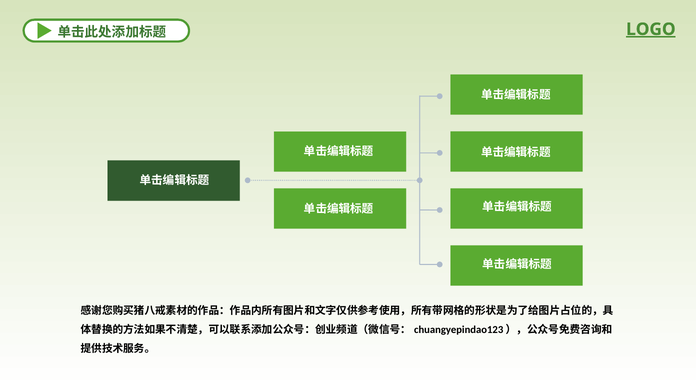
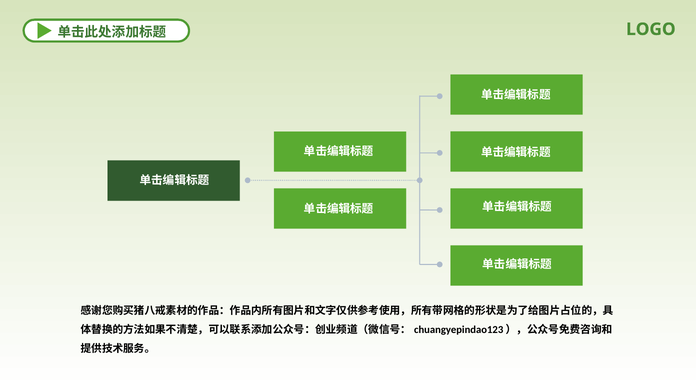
LOGO underline: present -> none (651, 29)
